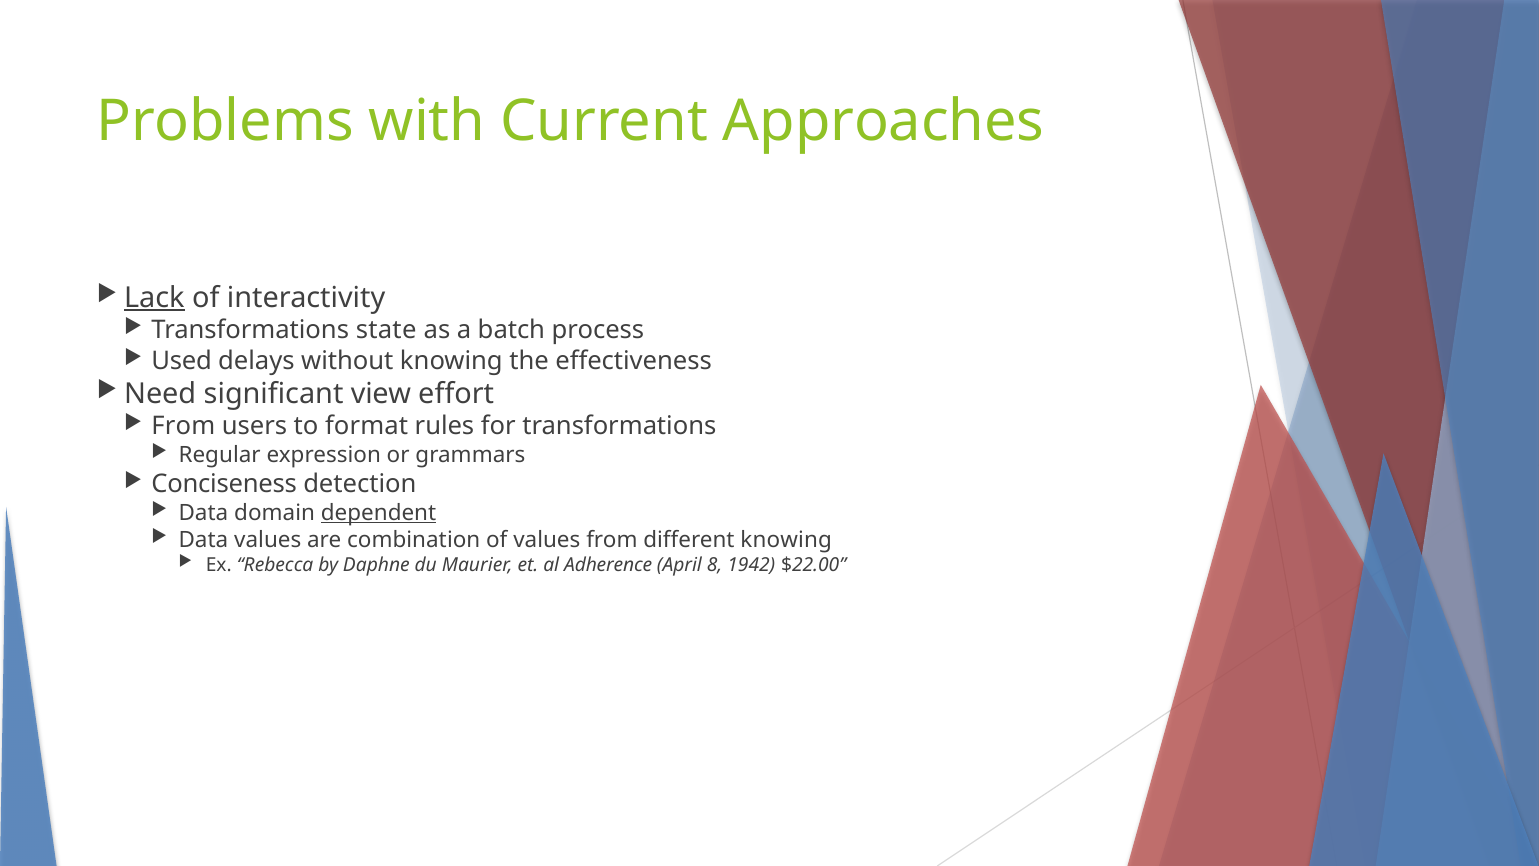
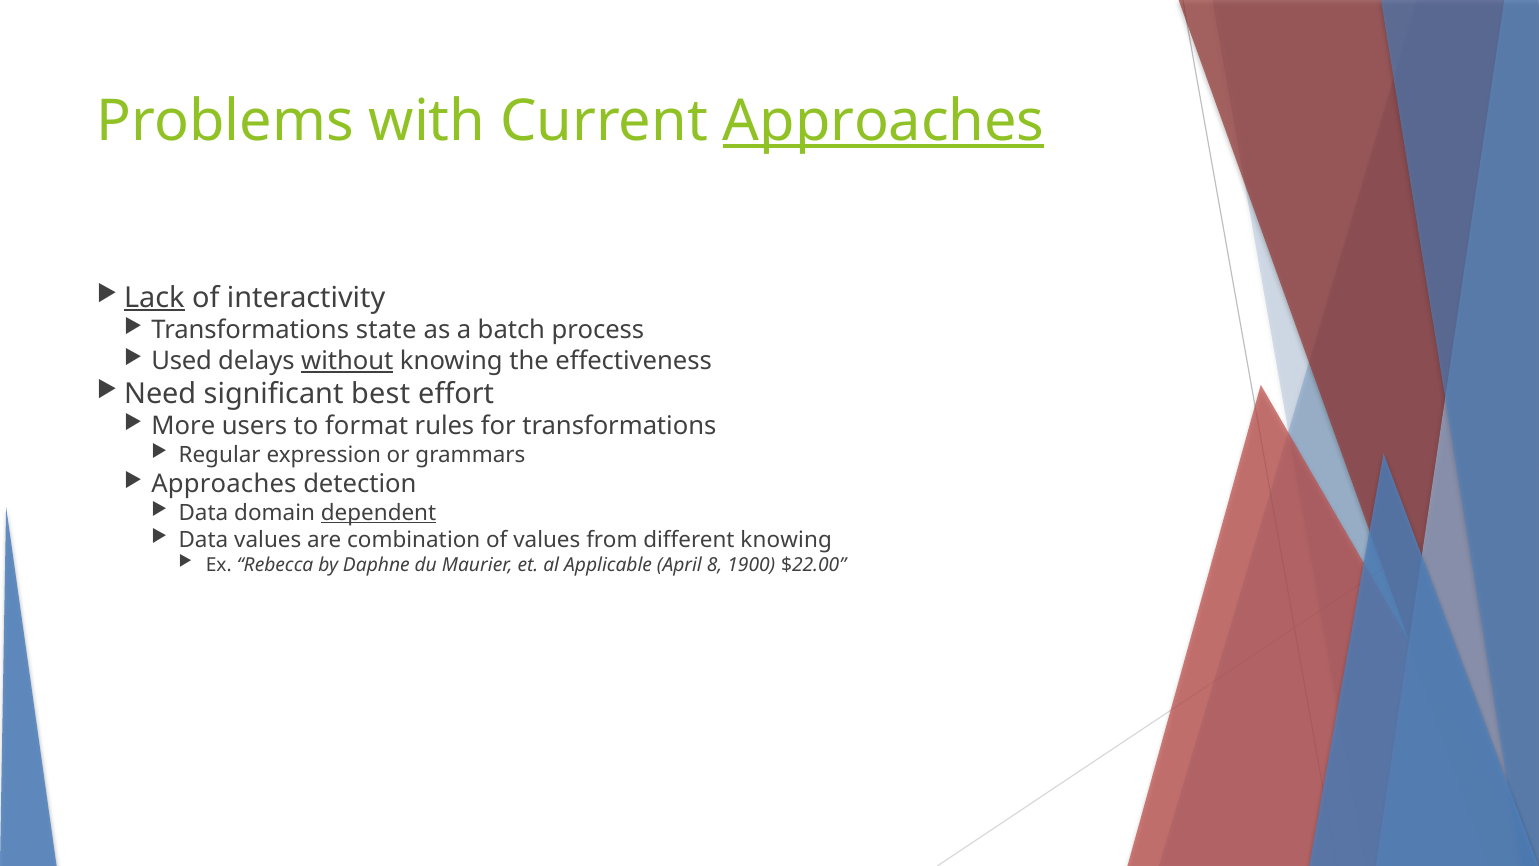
Approaches underline: none -> present (884, 121)
without underline: none -> present (347, 361)
view: view -> best (381, 394)
From: From -> More (183, 426)
Conciseness: Conciseness -> Approaches (224, 484)
Adherence: Adherence -> Applicable (608, 564)
1942: 1942 -> 1900 (751, 564)
